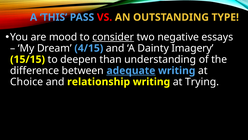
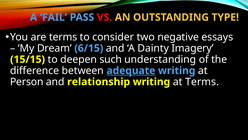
THIS: THIS -> FAIL (53, 17)
are mood: mood -> terms (63, 37)
consider underline: present -> none (113, 37)
4/15: 4/15 -> 6/15 (89, 48)
than: than -> such (111, 59)
Choice: Choice -> Person (27, 82)
at Trying: Trying -> Terms (202, 82)
